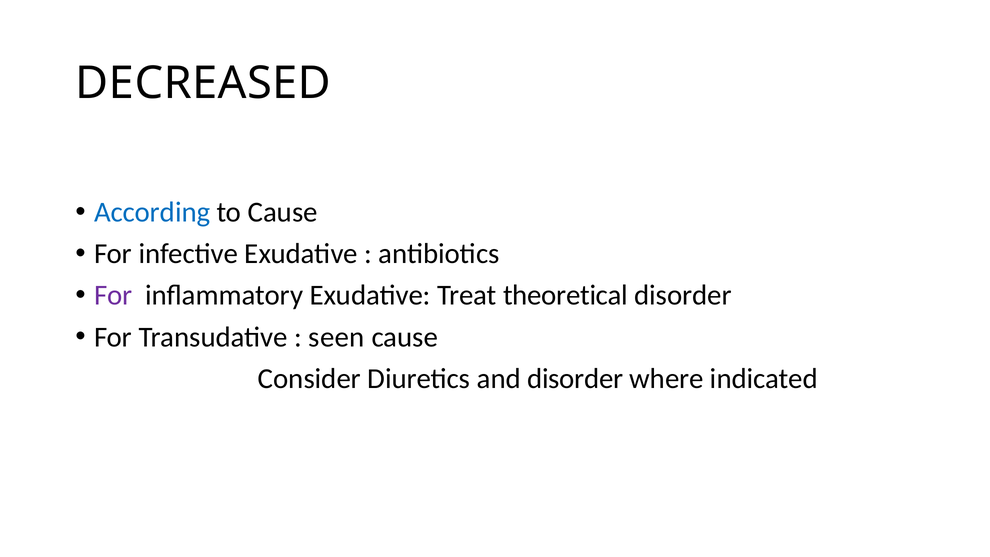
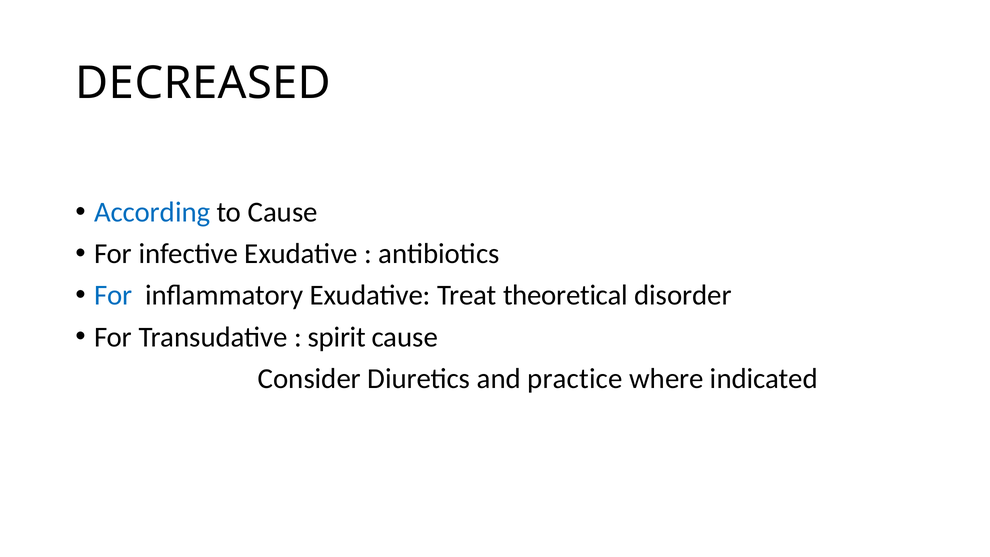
For colour: purple -> blue (113, 295)
seen: seen -> spirit (337, 337)
and disorder: disorder -> practice (575, 378)
